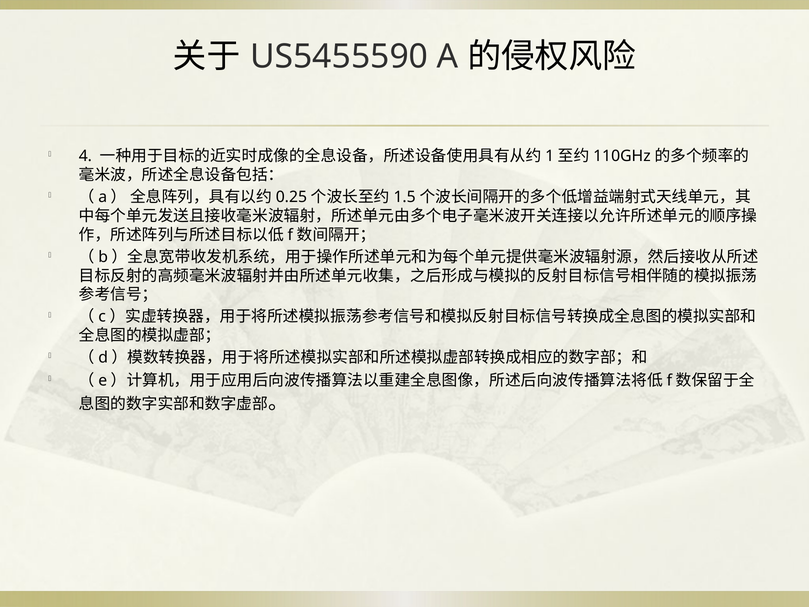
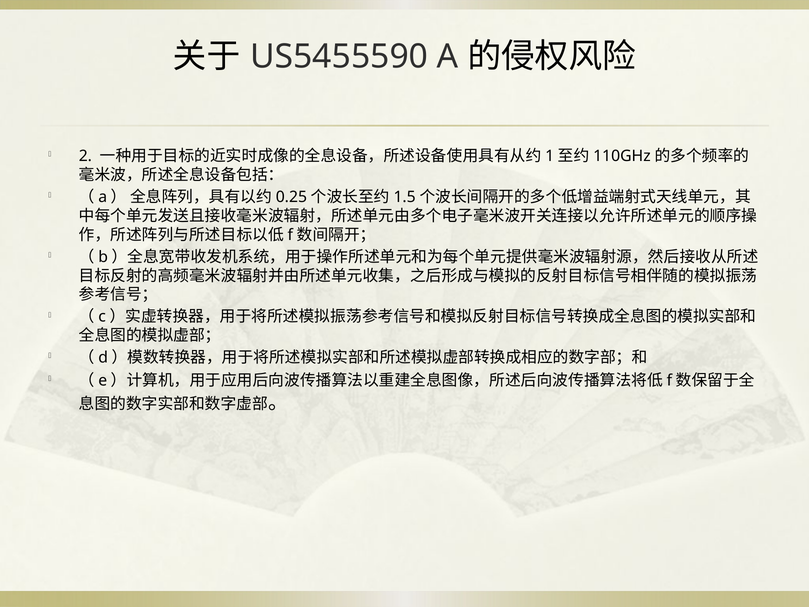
4: 4 -> 2 (85, 156)
